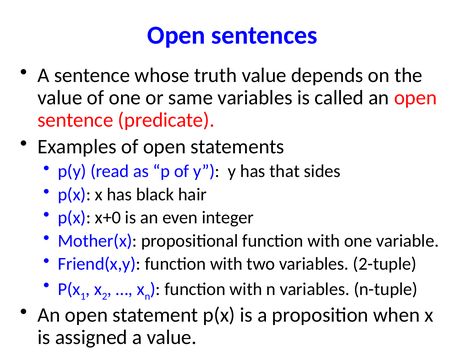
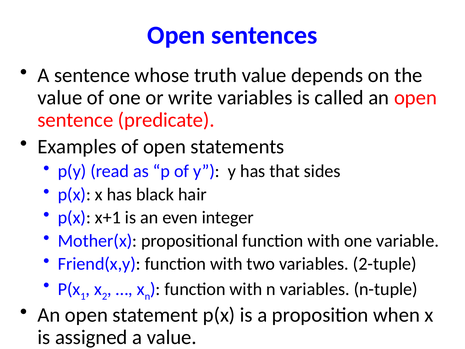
same: same -> write (191, 98)
x+0: x+0 -> x+1 (108, 217)
